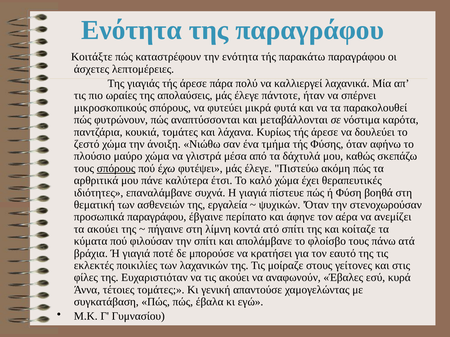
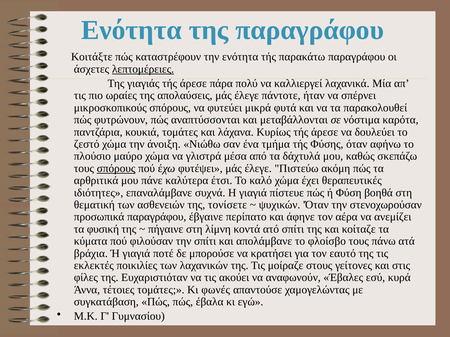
λεπτομέρειες underline: none -> present (143, 69)
εργαλεία: εργαλεία -> τονίσετε (227, 205)
τα ακούει: ακούει -> φυσική (103, 229)
γενική: γενική -> φωνές (216, 290)
